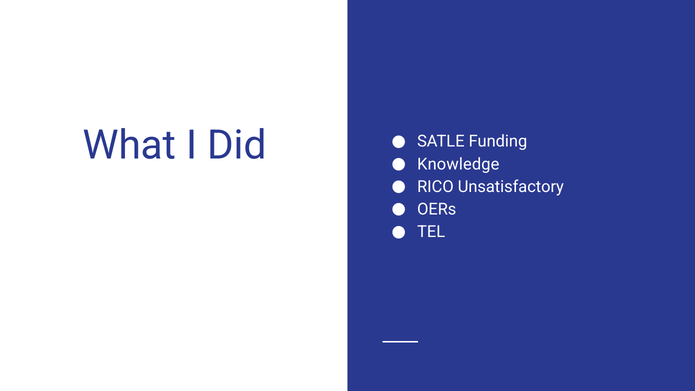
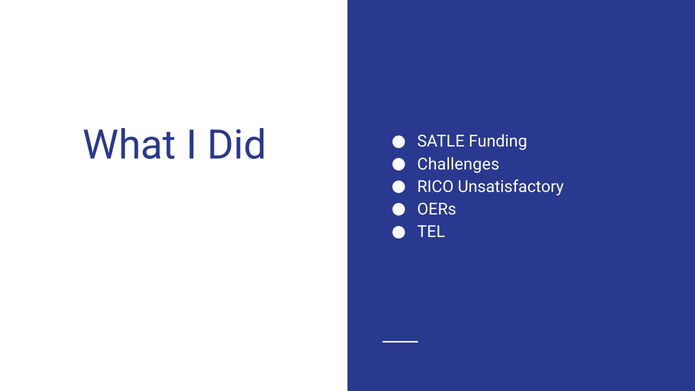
Knowledge: Knowledge -> Challenges (458, 164)
